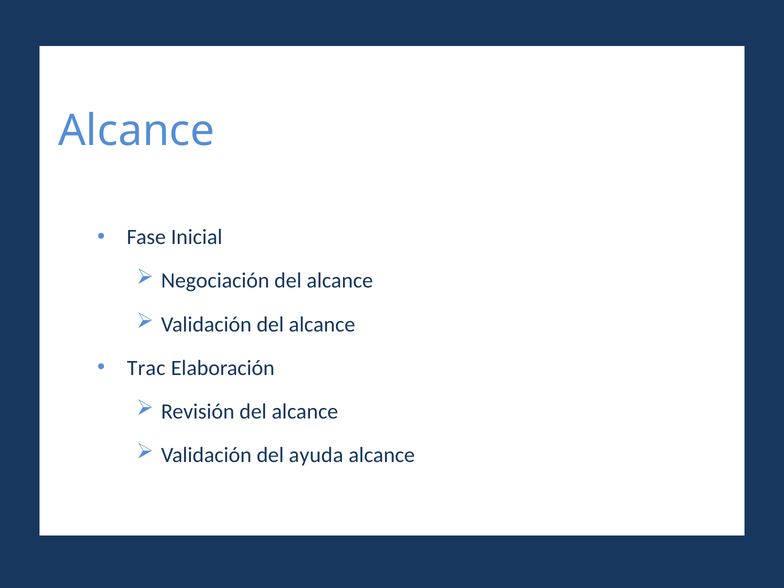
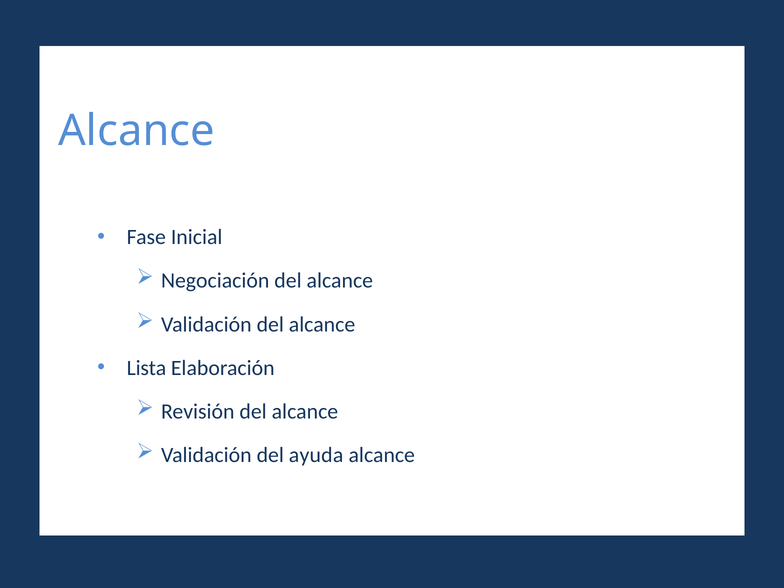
Trac: Trac -> Lista (146, 368)
